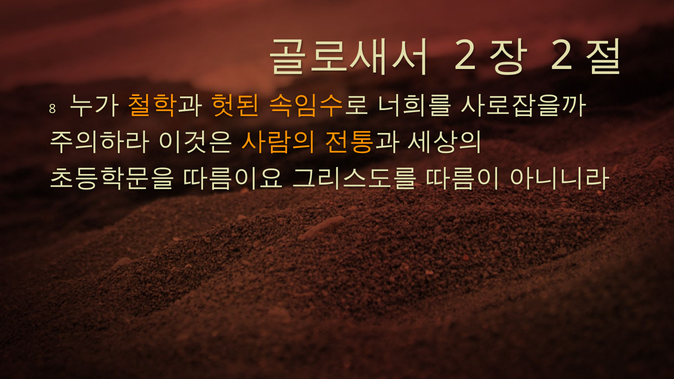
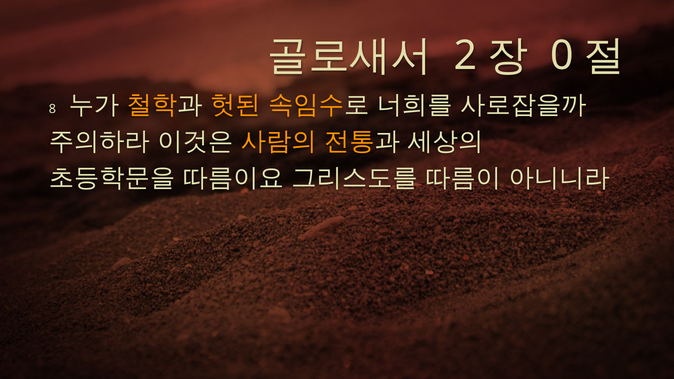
2: 2 -> 0 (562, 56)
